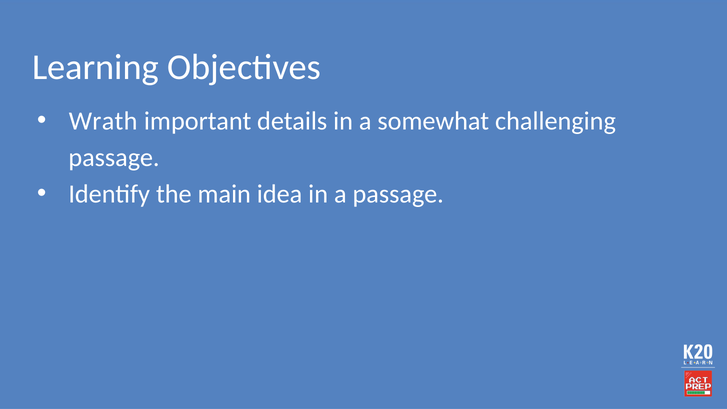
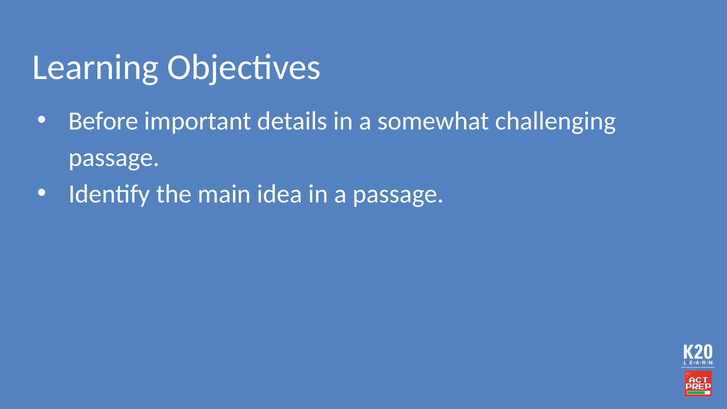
Wrath: Wrath -> Before (103, 121)
